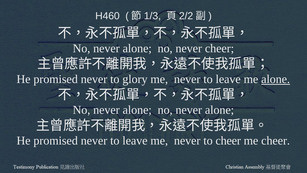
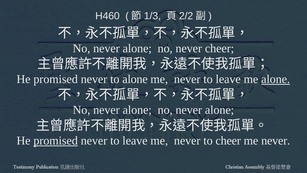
to glory: glory -> alone (135, 79)
promised underline: none -> present (56, 141)
cheer: cheer -> never (276, 141)
